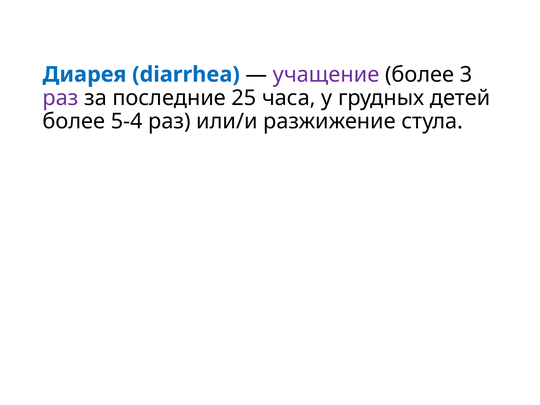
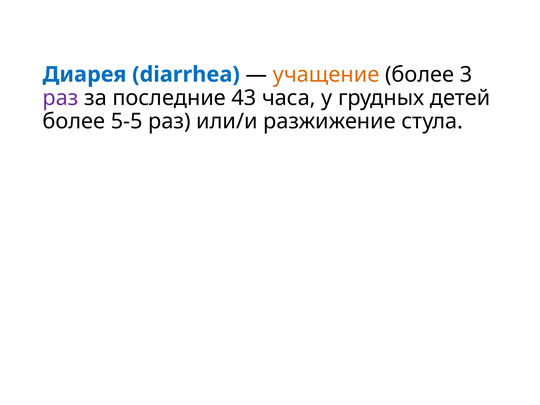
учащение colour: purple -> orange (326, 75)
25: 25 -> 43 (244, 98)
5-4: 5-4 -> 5-5 (127, 121)
